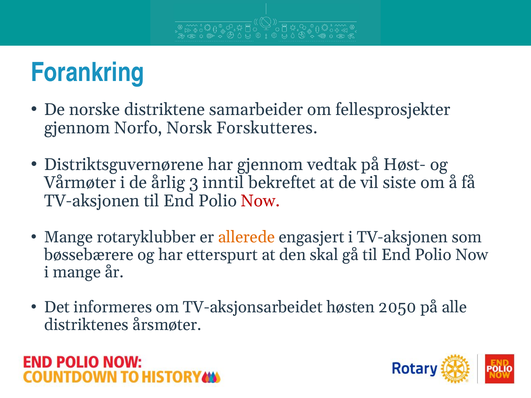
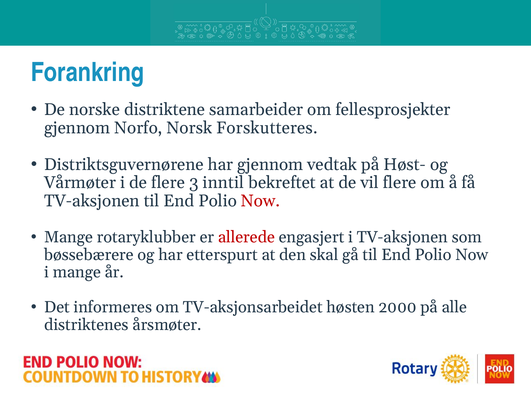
de årlig: årlig -> flere (168, 183)
vil siste: siste -> flere (400, 183)
allerede colour: orange -> red (246, 237)
2050: 2050 -> 2000 (398, 307)
